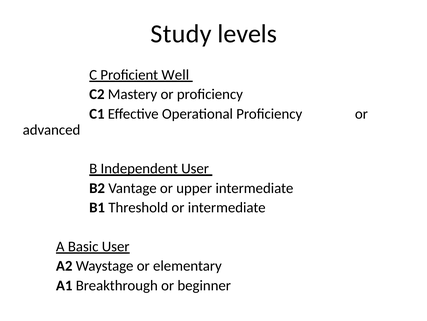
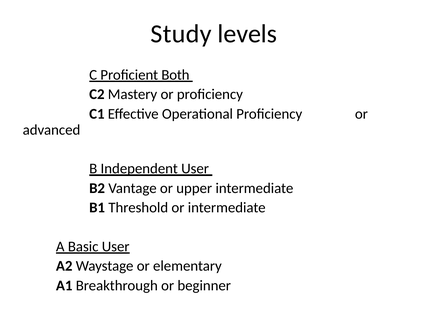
Well: Well -> Both (175, 75)
